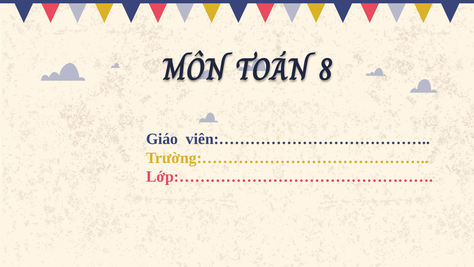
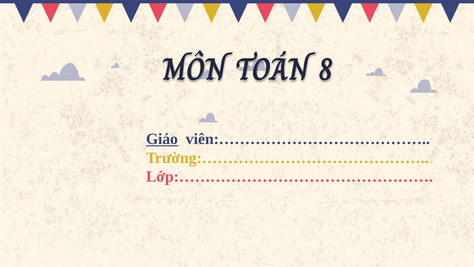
Giáo underline: none -> present (162, 139)
